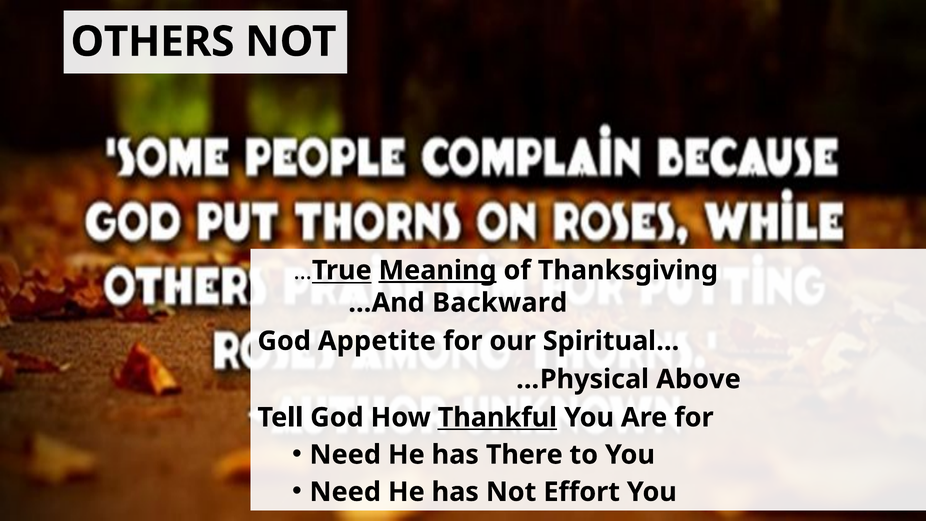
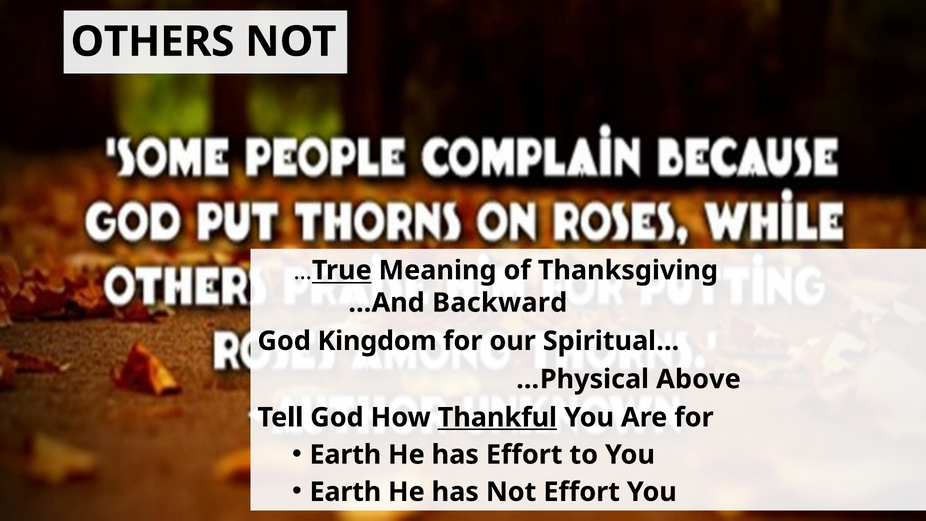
Meaning underline: present -> none (438, 270)
Appetite: Appetite -> Kingdom (377, 341)
Need: Need -> Earth (345, 455)
has There: There -> Effort (524, 455)
Need: Need -> Earth (345, 492)
